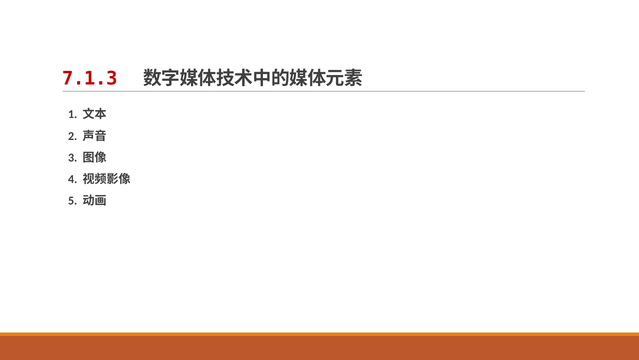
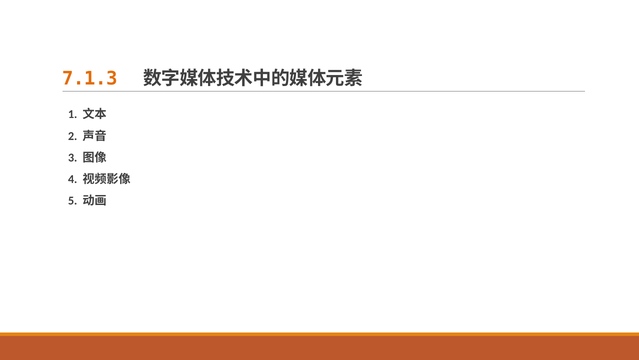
7.1.3 colour: red -> orange (90, 79)
